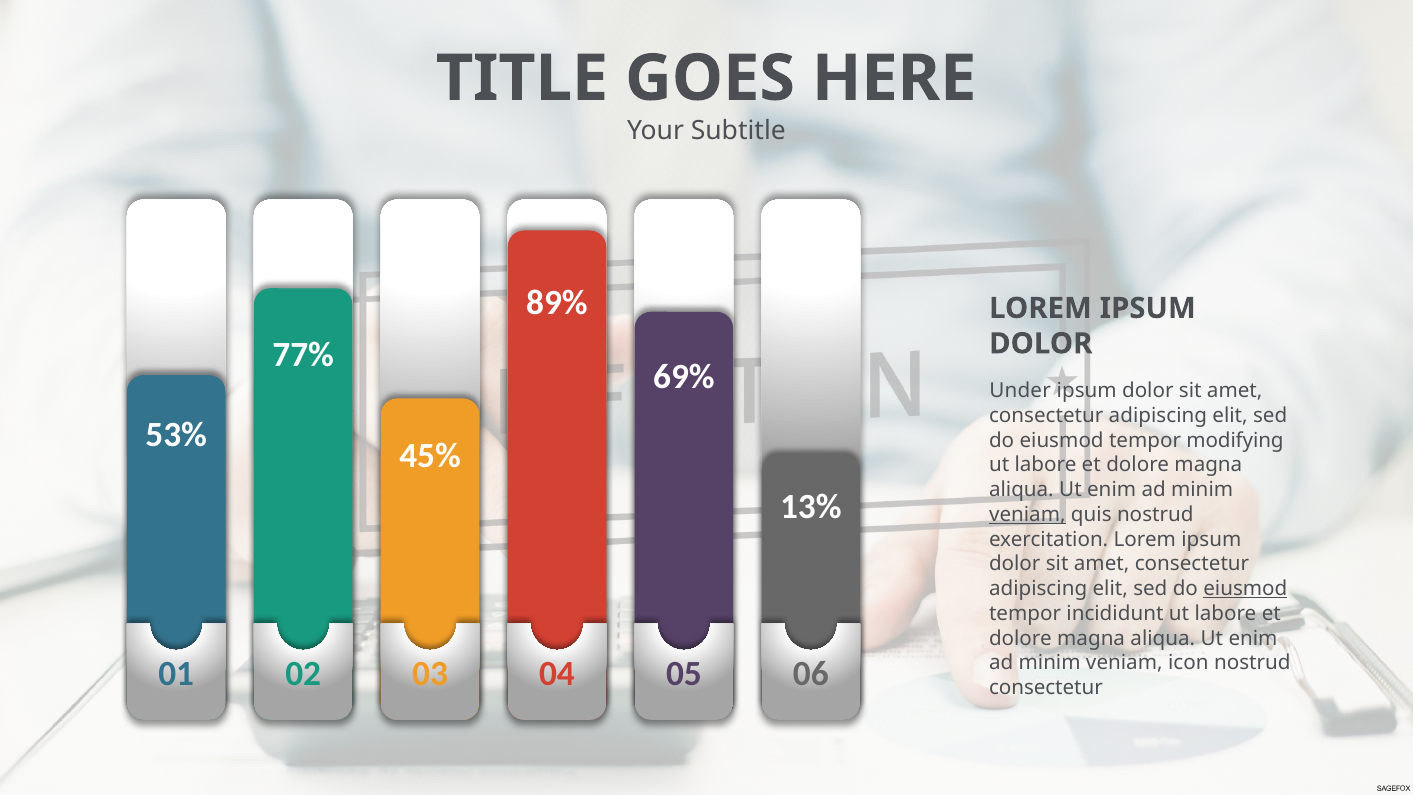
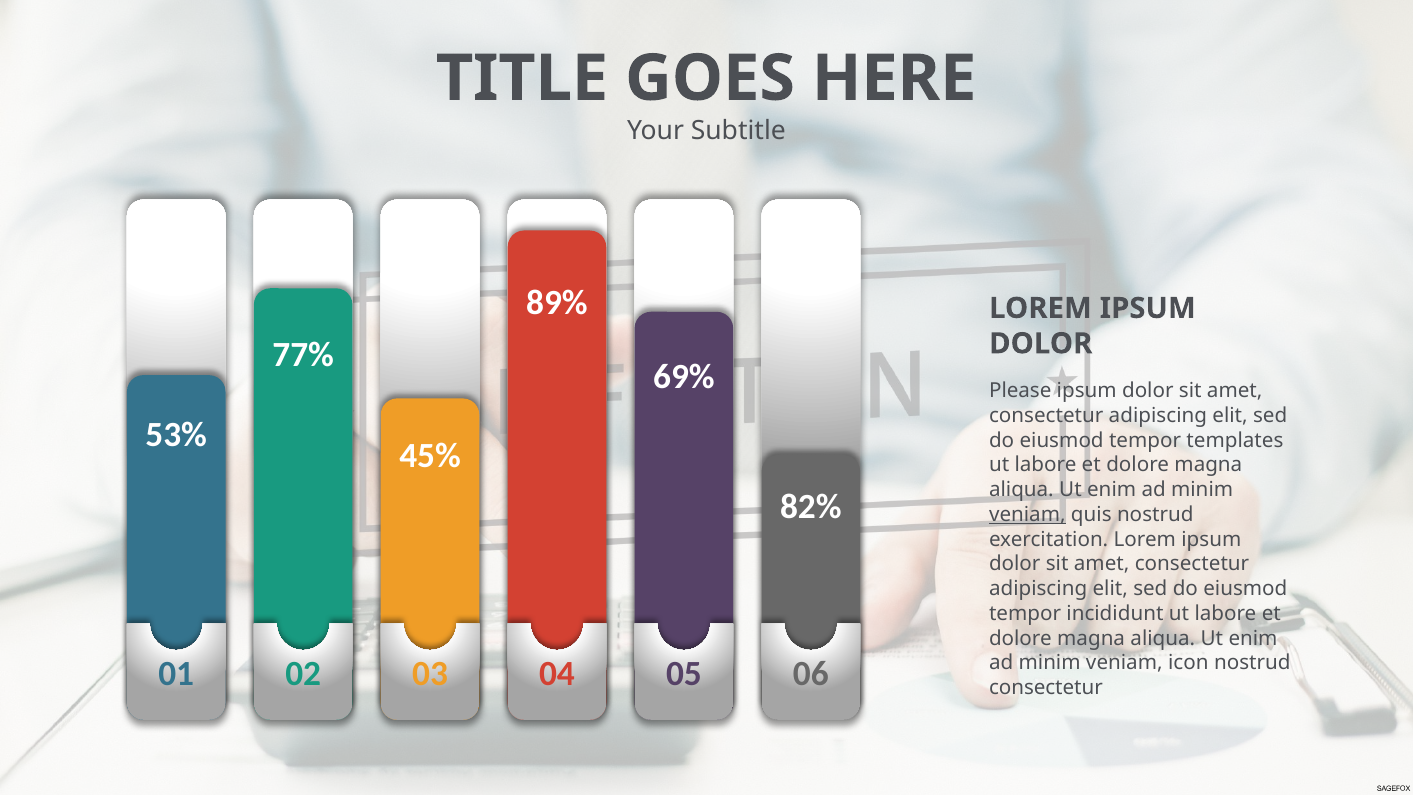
Under: Under -> Please (1020, 391)
modifying: modifying -> templates (1235, 440)
13%: 13% -> 82% (811, 507)
eiusmod underline: present -> none (1245, 589)
